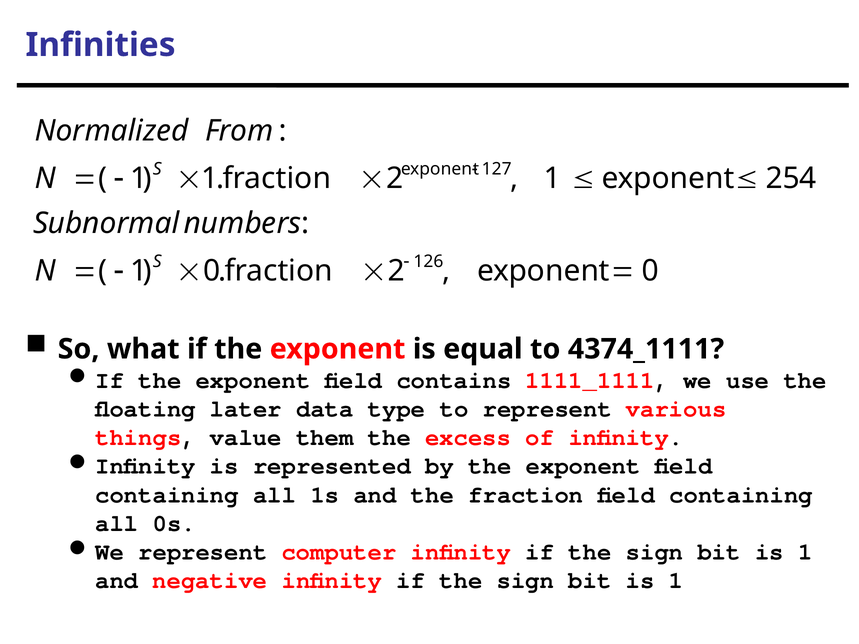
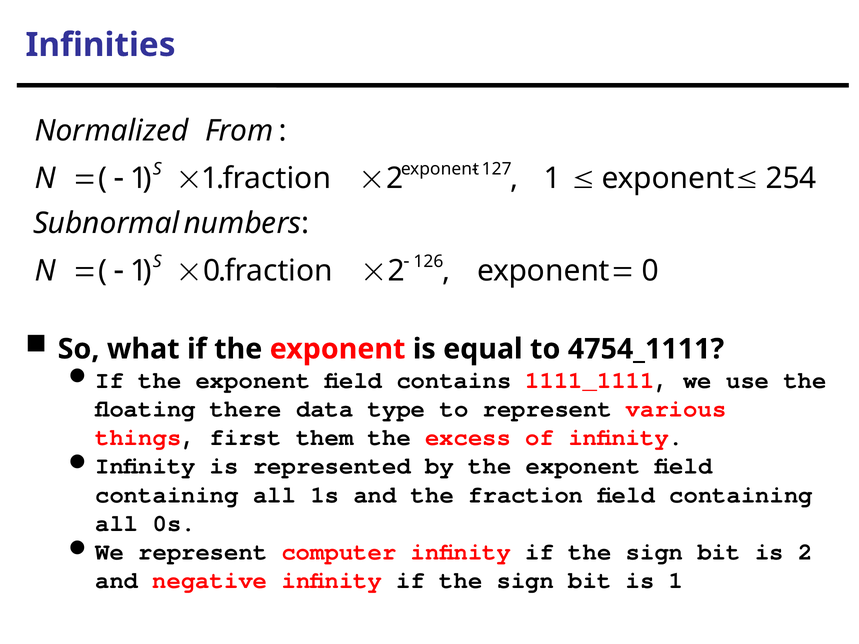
4374_1111: 4374_1111 -> 4754_1111 (646, 349)
later: later -> there (246, 409)
value: value -> first (246, 438)
1: 1 -> 2 (805, 552)
